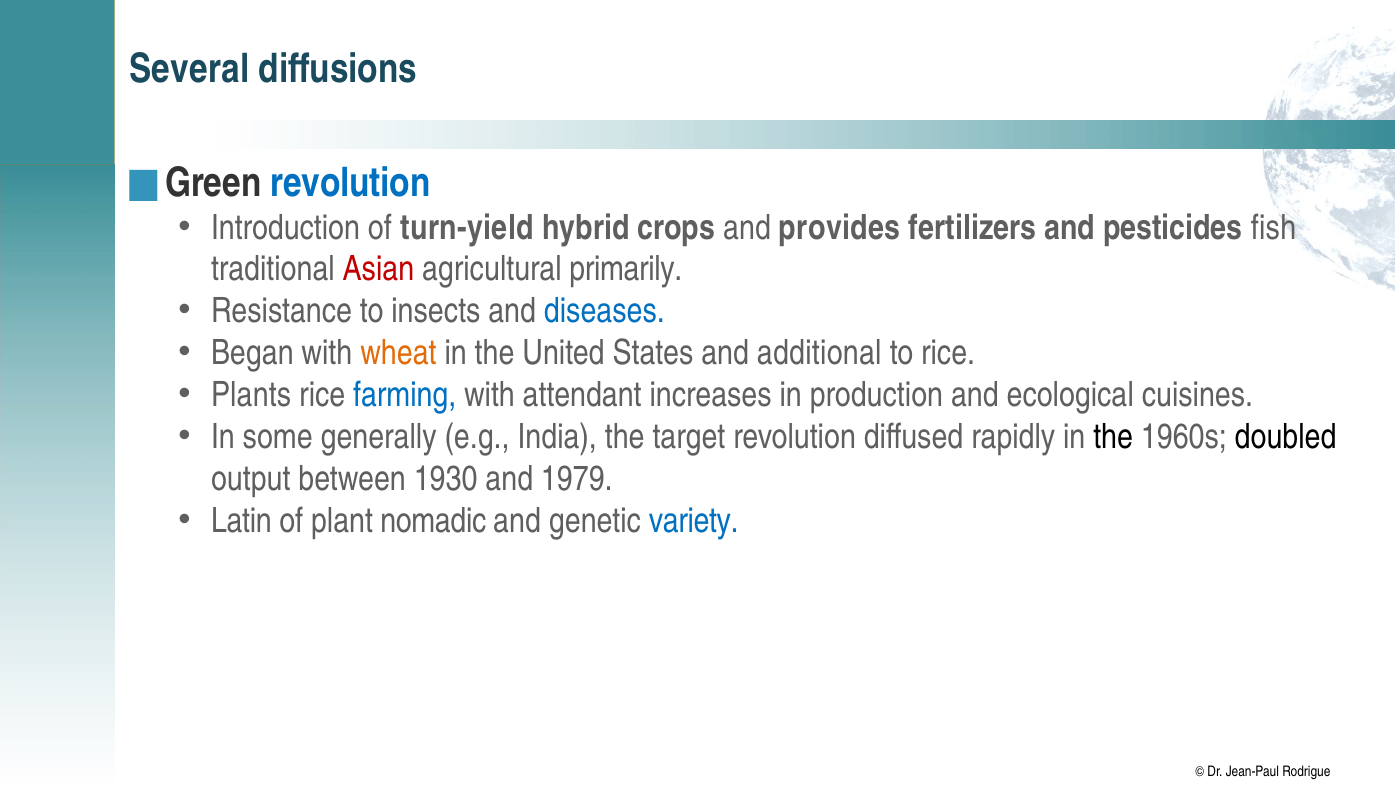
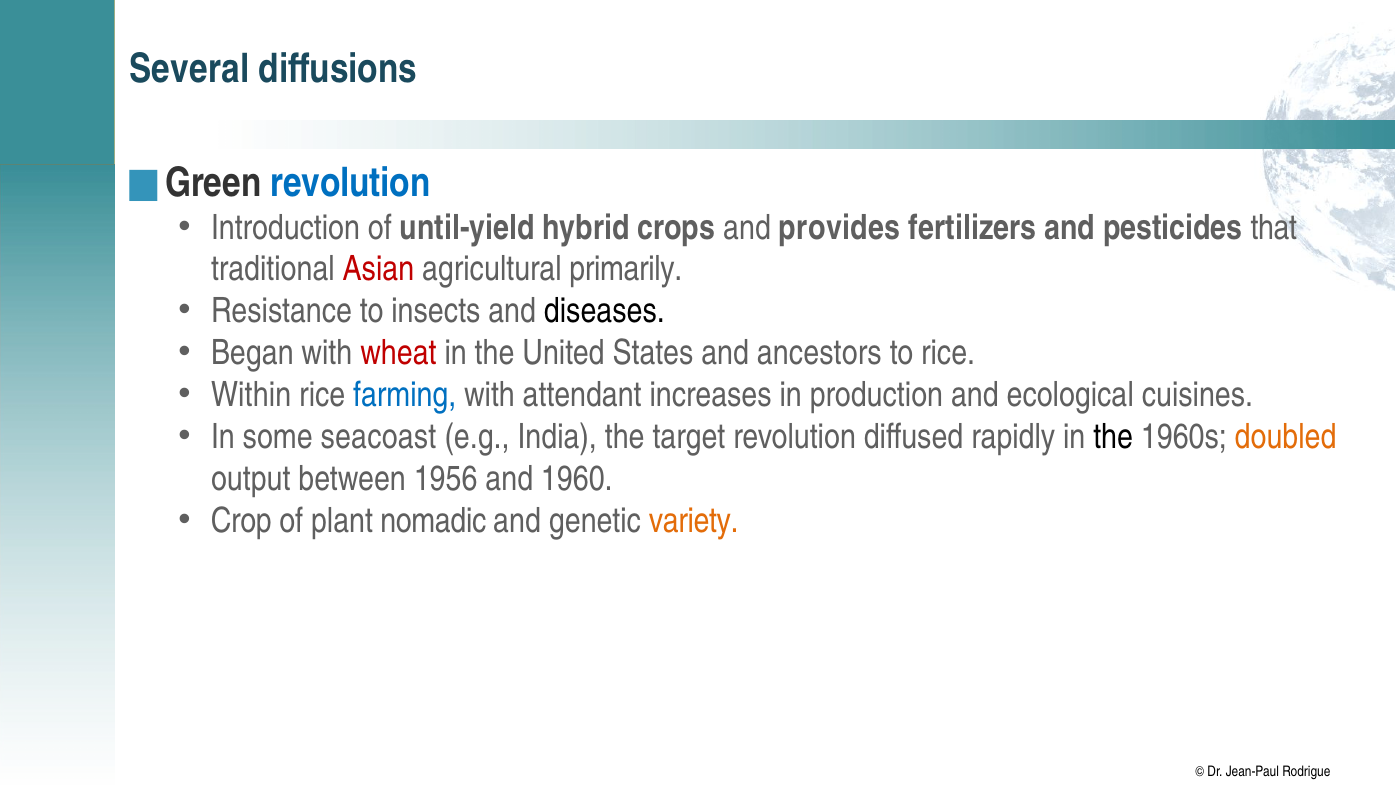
turn-yield: turn-yield -> until-yield (467, 227)
fish: fish -> that (1274, 227)
diseases colour: blue -> black (604, 311)
wheat colour: orange -> red (398, 353)
additional: additional -> ancestors (819, 353)
Plants: Plants -> Within (251, 395)
generally: generally -> seacoast (379, 437)
doubled colour: black -> orange (1286, 437)
1930: 1930 -> 1956 (446, 479)
1979: 1979 -> 1960 (577, 479)
Latin: Latin -> Crop (241, 520)
variety colour: blue -> orange (694, 520)
